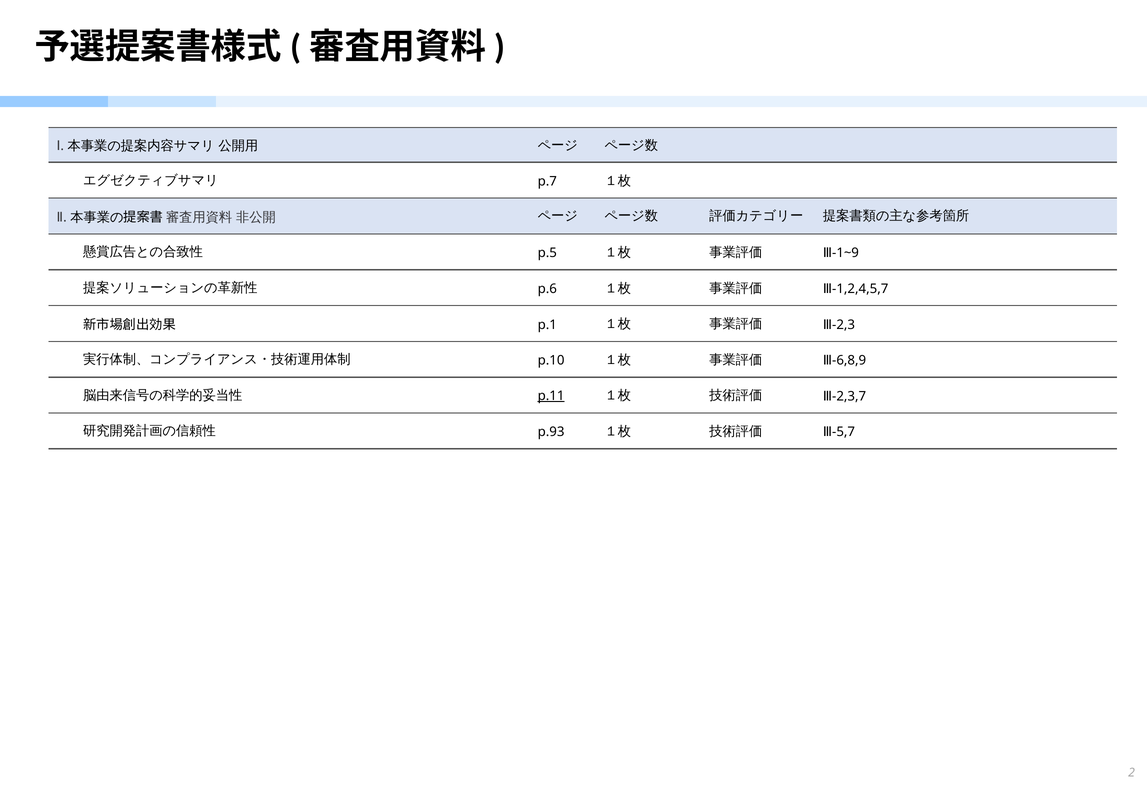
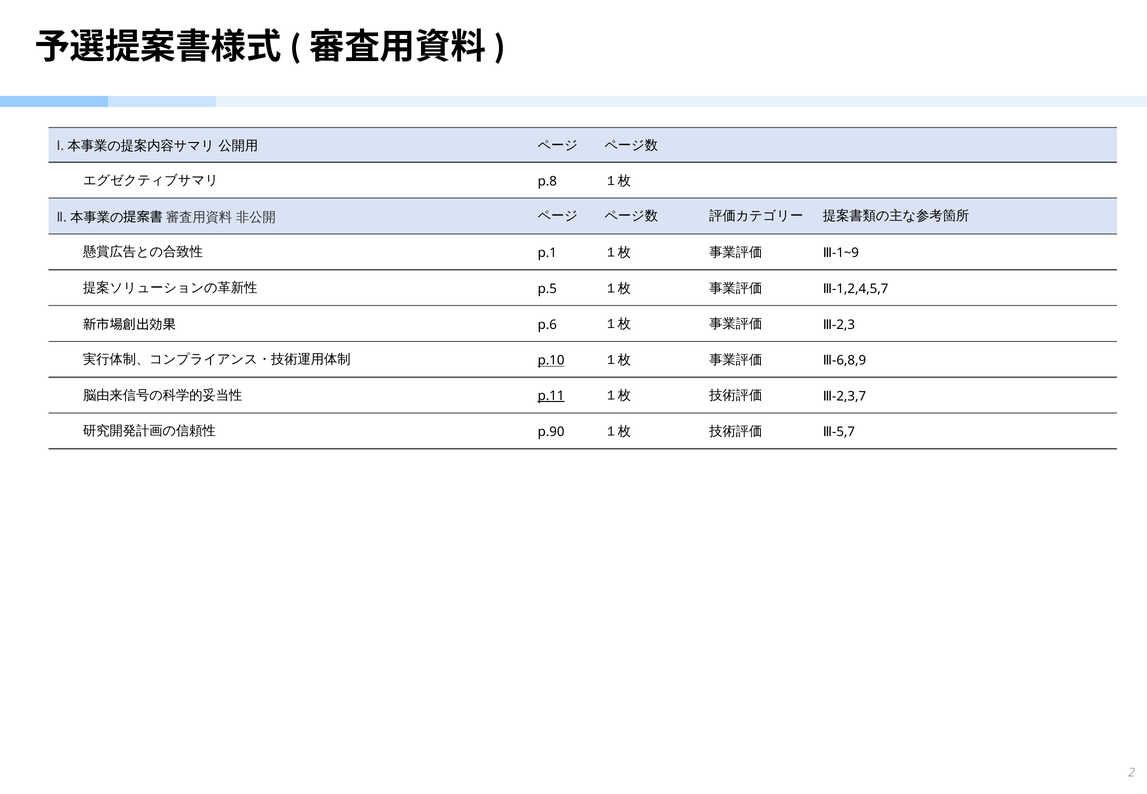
p.7: p.7 -> p.8 (547, 181)
p.5: p.5 -> p.1 (547, 253)
p.6: p.6 -> p.5 (547, 289)
p.1: p.1 -> p.6 (547, 325)
p.10 underline: none -> present (551, 361)
p.93: p.93 -> p.90 (551, 432)
